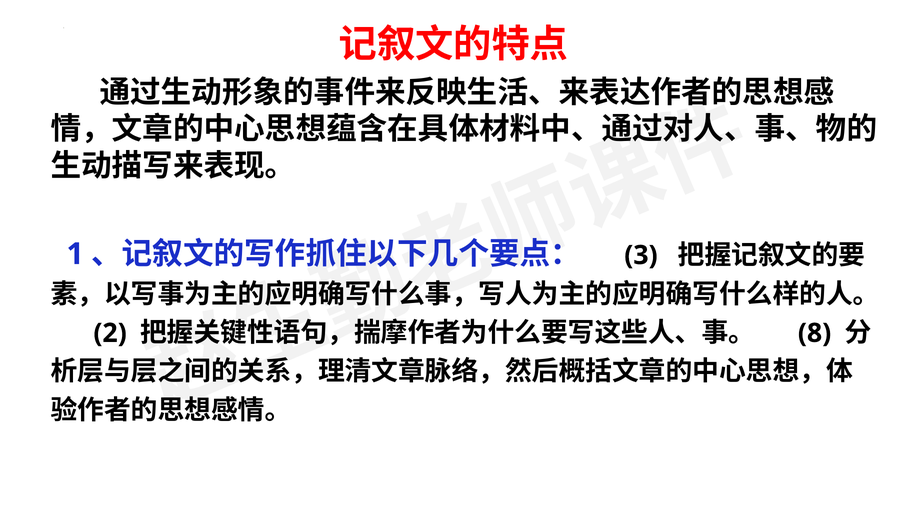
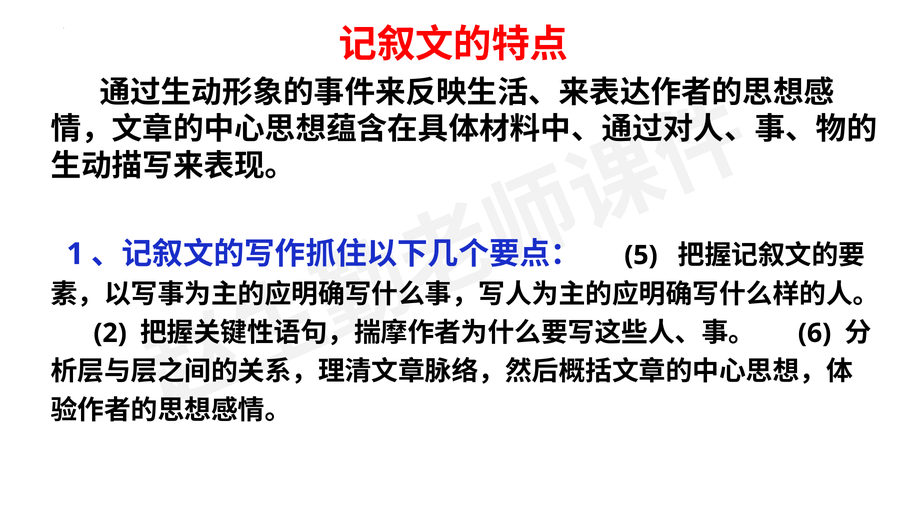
3: 3 -> 5 (641, 255)
8: 8 -> 6 (815, 333)
